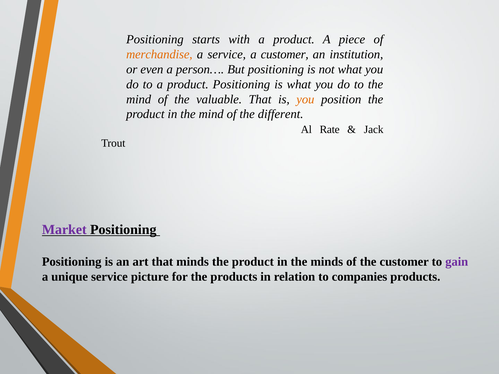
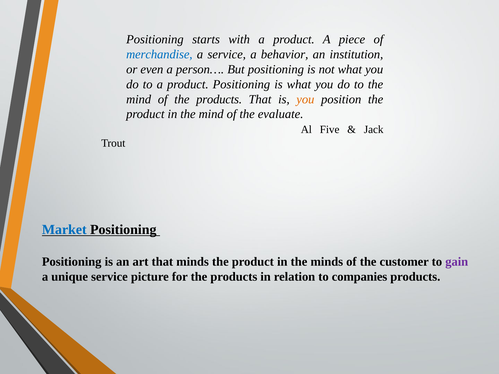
merchandise colour: orange -> blue (159, 54)
a customer: customer -> behavior (285, 54)
of the valuable: valuable -> products (219, 99)
different: different -> evaluate (281, 114)
Rate: Rate -> Five (330, 130)
Market colour: purple -> blue (64, 230)
